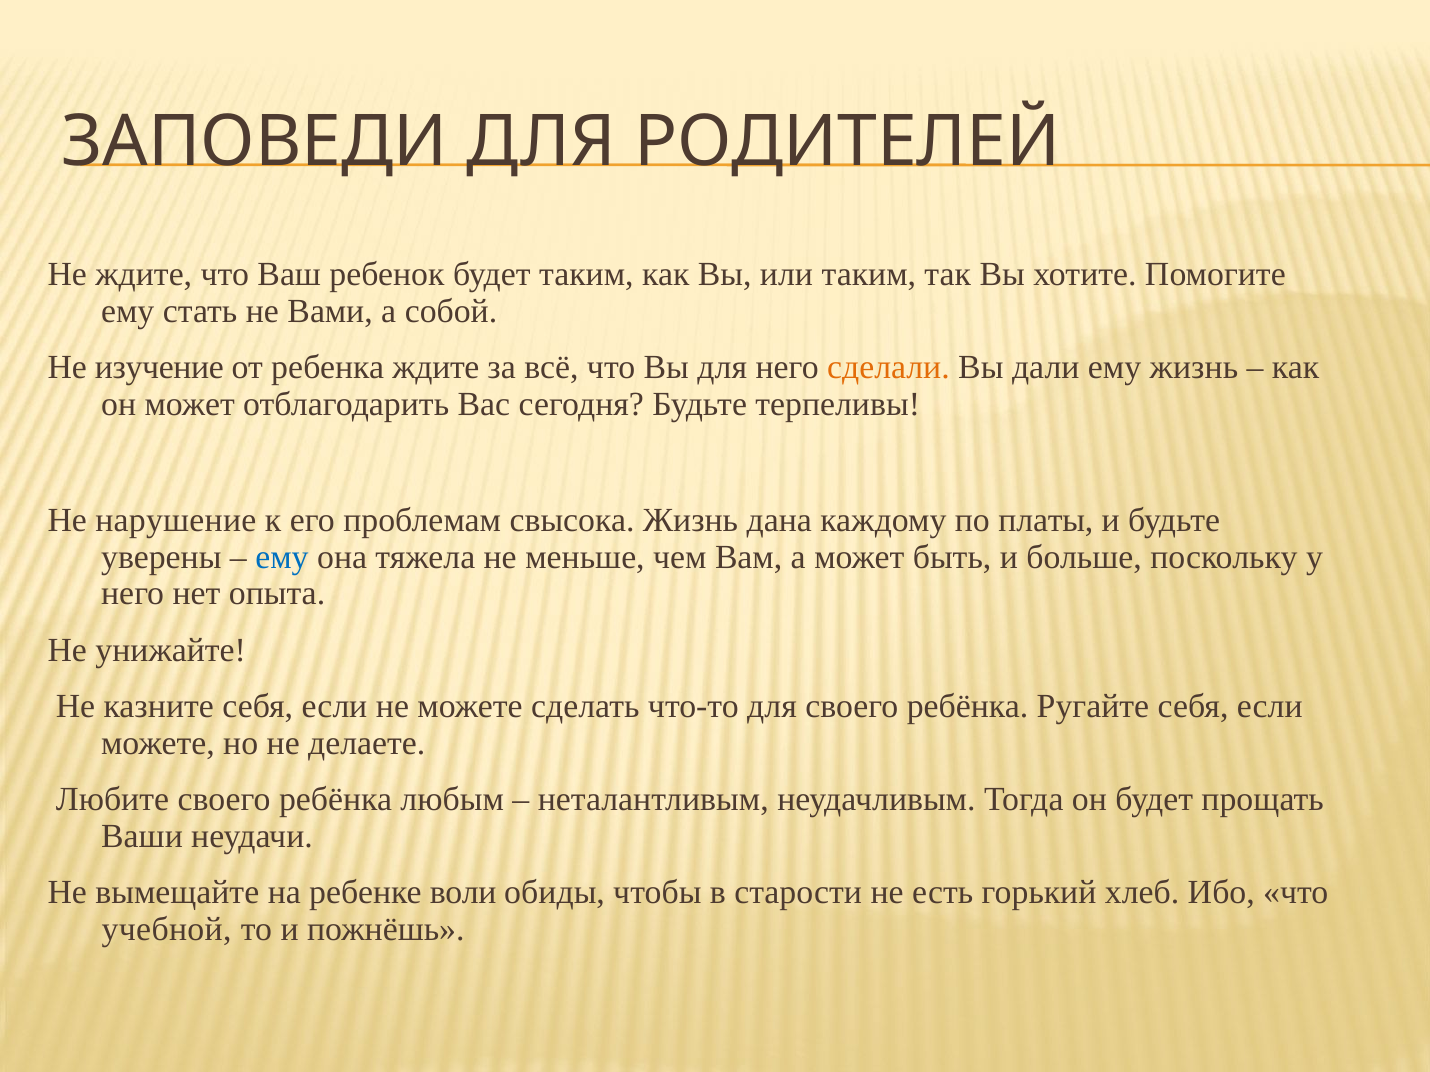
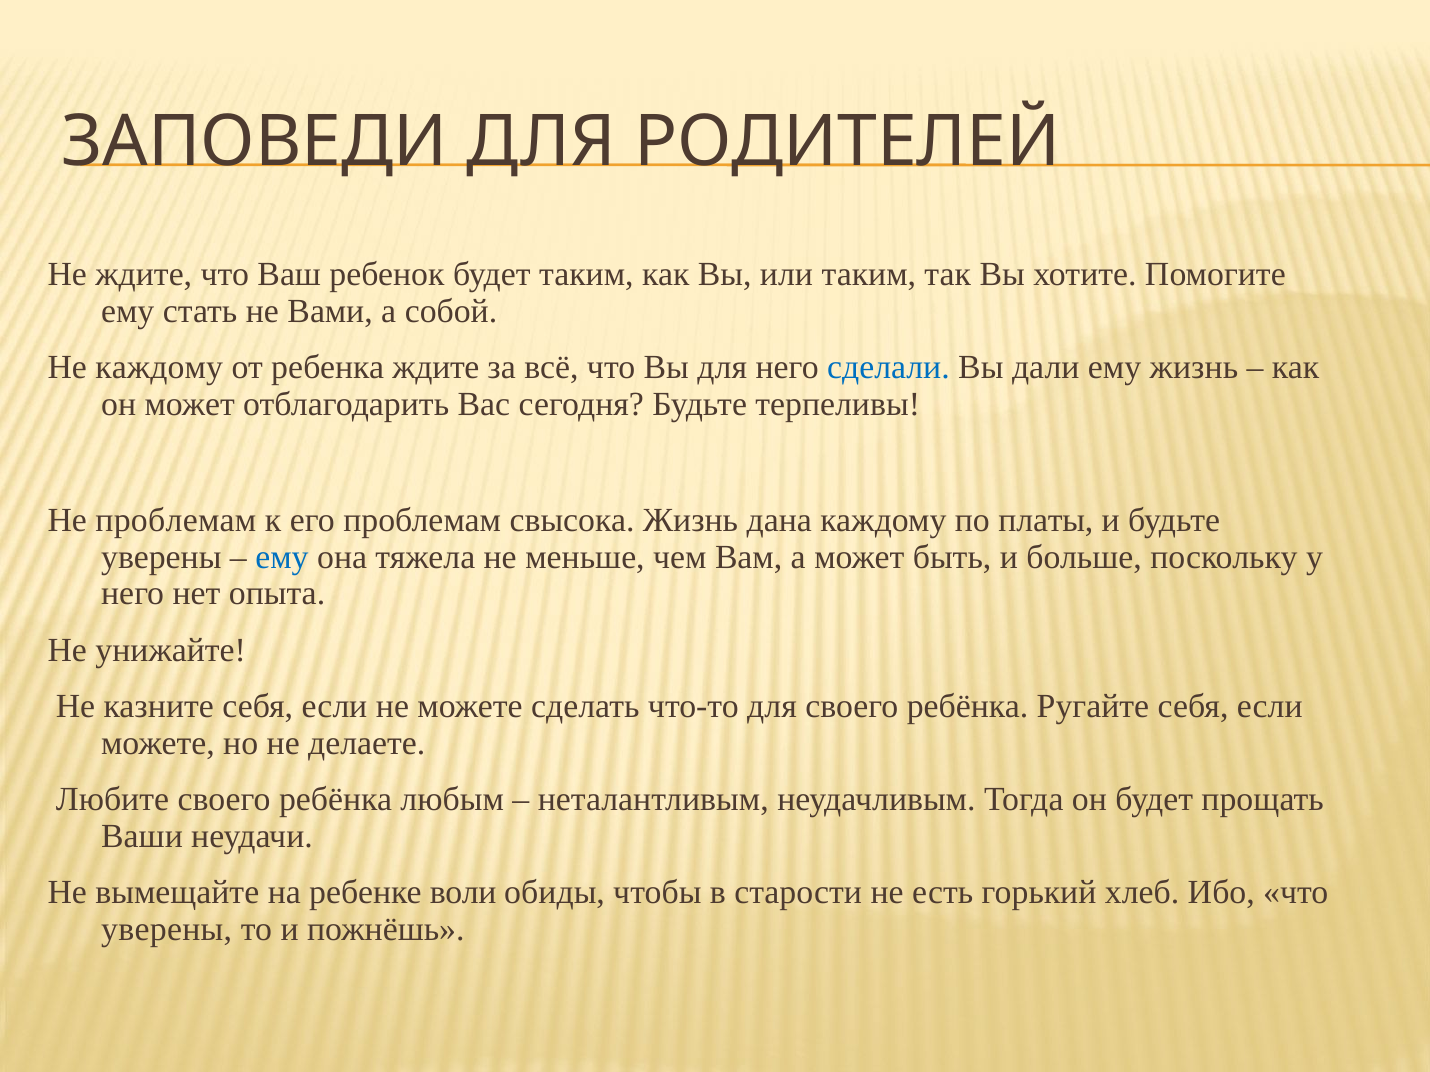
Не изучение: изучение -> каждому (159, 368)
сделали colour: orange -> blue (888, 368)
Не нарушение: нарушение -> проблемам (176, 521)
учебной: учебной -> уверены (167, 929)
